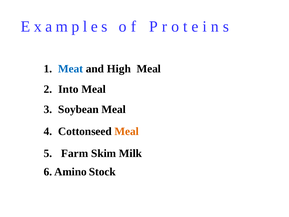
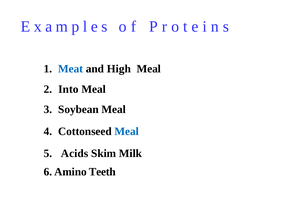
Meal colour: orange -> blue (127, 131)
Farm: Farm -> Acids (75, 153)
Stock: Stock -> Teeth (102, 172)
